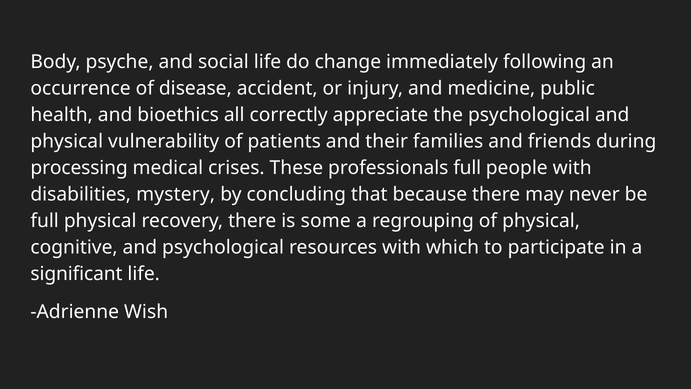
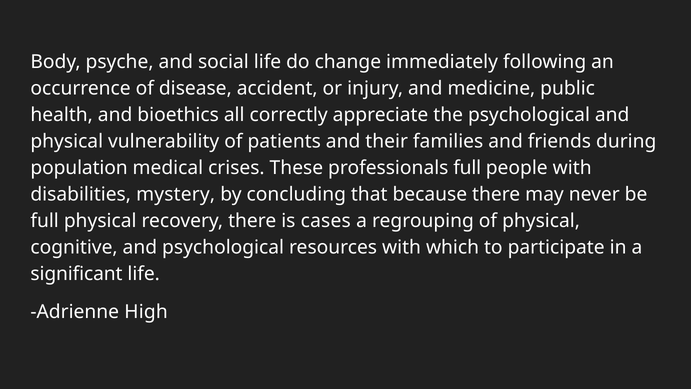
processing: processing -> population (79, 168)
some: some -> cases (326, 221)
Wish: Wish -> High (146, 312)
